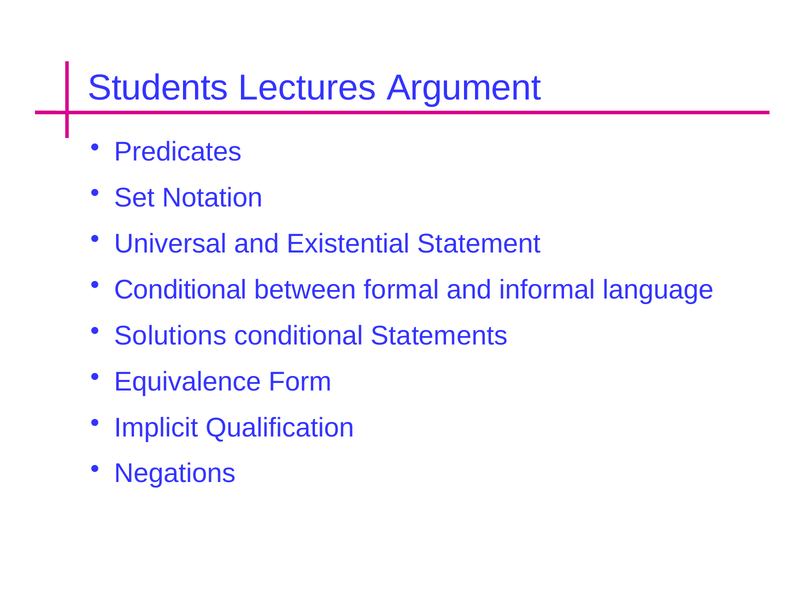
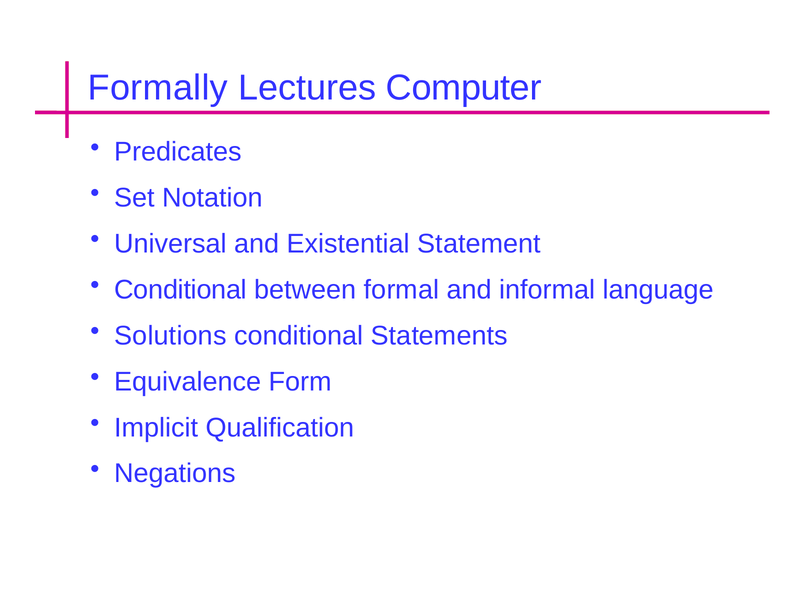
Students: Students -> Formally (158, 88)
Argument: Argument -> Computer (464, 88)
